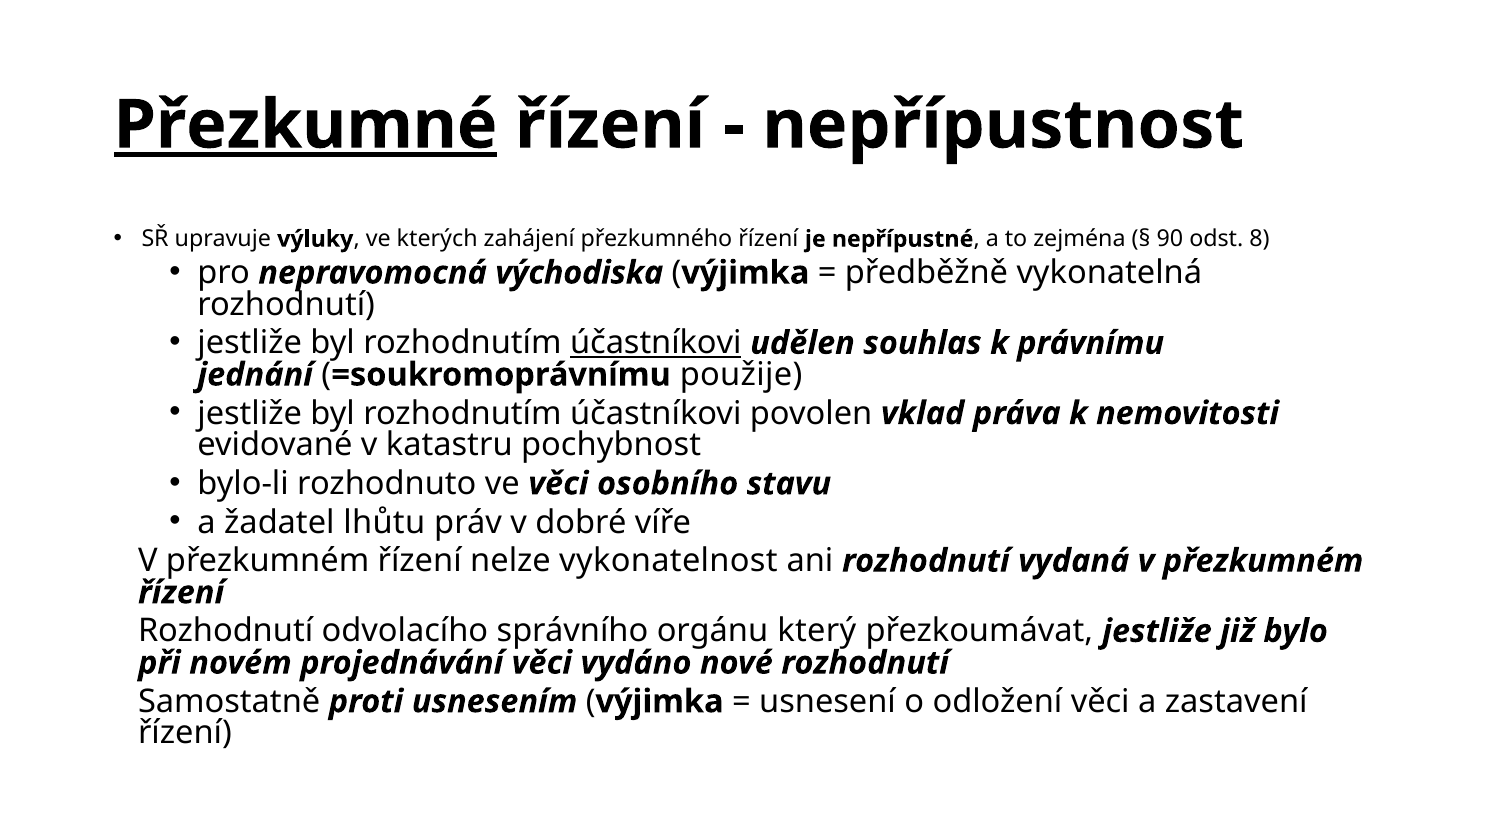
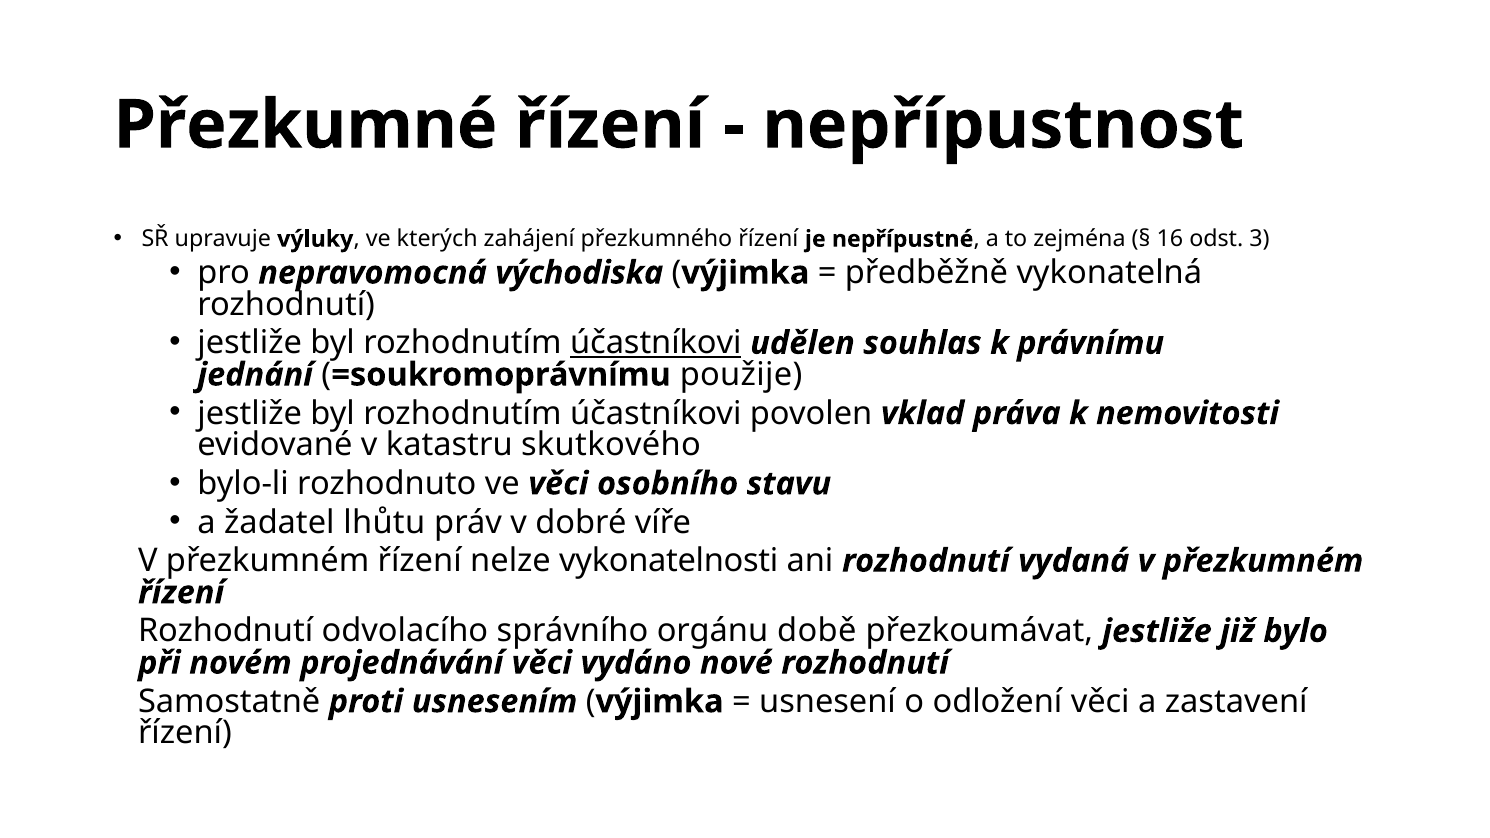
Přezkumné underline: present -> none (306, 125)
90: 90 -> 16 (1170, 239)
8: 8 -> 3 (1260, 239)
pochybnost: pochybnost -> skutkového (611, 445)
vykonatelnost: vykonatelnost -> vykonatelnosti (669, 561)
který: který -> době (817, 631)
